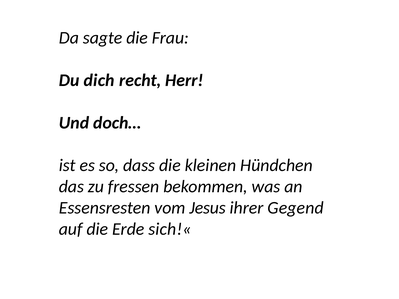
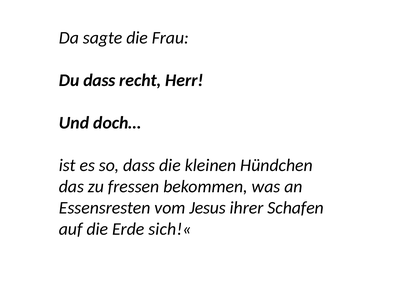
Du dich: dich -> dass (99, 80)
Gegend: Gegend -> Schafen (296, 208)
